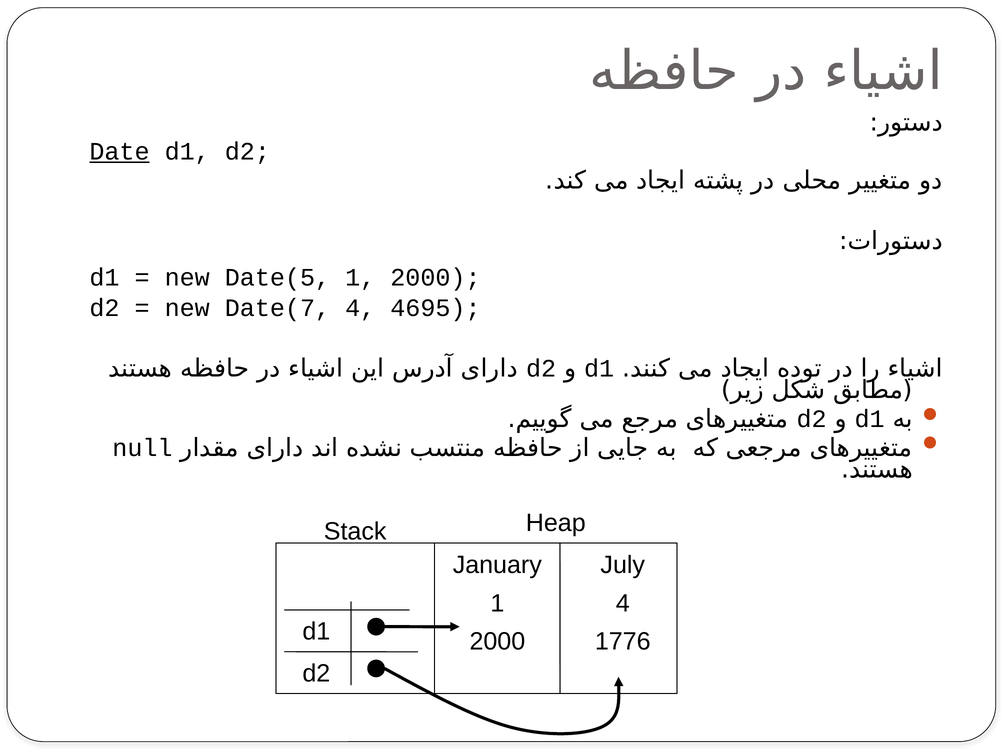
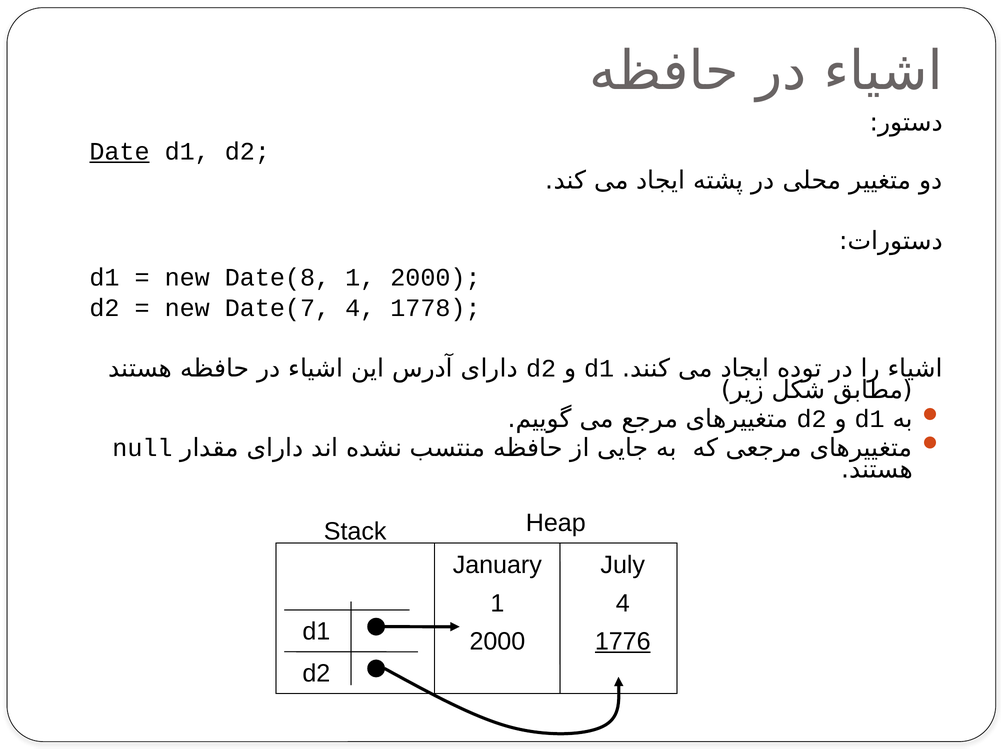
Date(5: Date(5 -> Date(8 (277, 277)
4695: 4695 -> 1778 (435, 308)
1776 underline: none -> present (623, 642)
